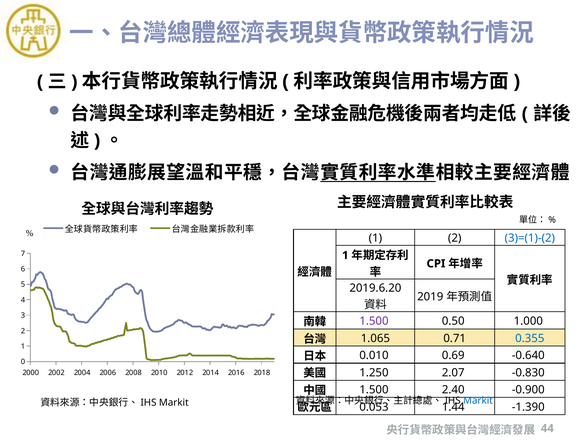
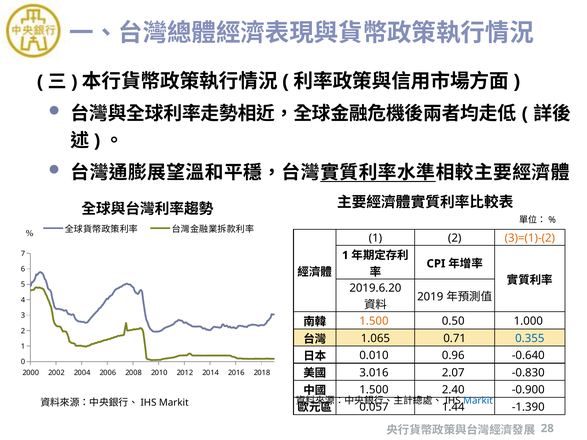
3)=(1)-(2 colour: blue -> orange (530, 238)
1.500 colour: purple -> orange (374, 321)
0.69: 0.69 -> 0.96 (453, 356)
1.250: 1.250 -> 3.016 (374, 373)
0.053: 0.053 -> 0.057 (374, 407)
44: 44 -> 28 (547, 429)
